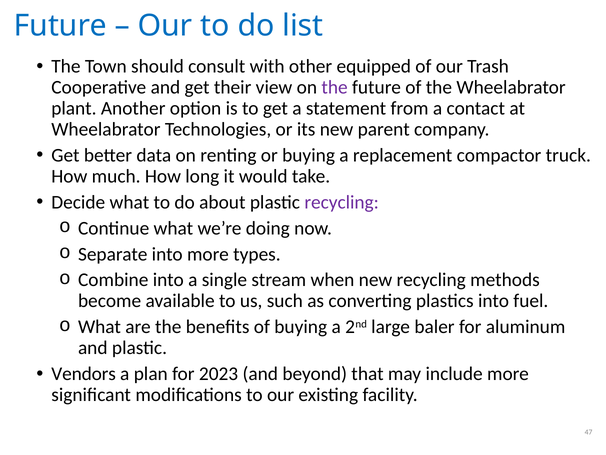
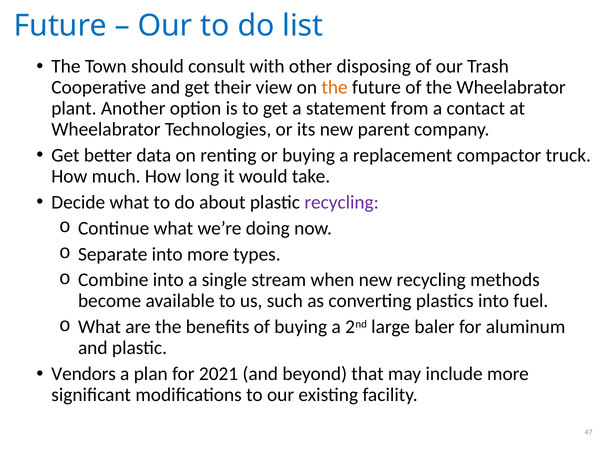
equipped: equipped -> disposing (374, 66)
the colour: purple -> orange (335, 87)
2023: 2023 -> 2021 (219, 374)
